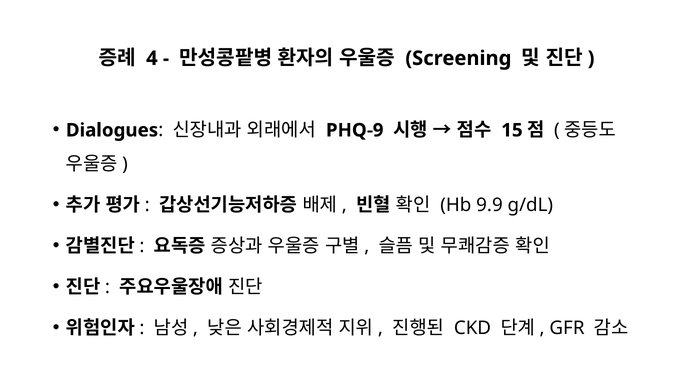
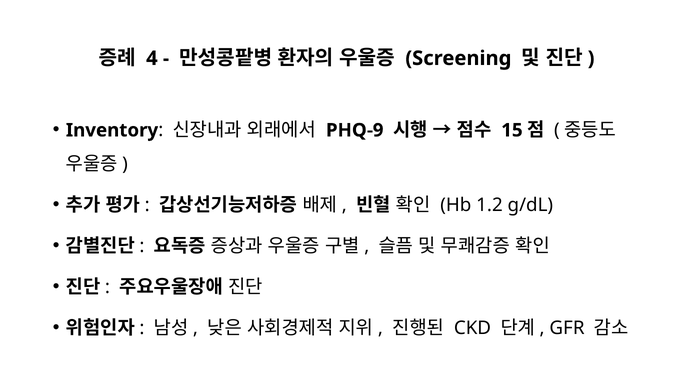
Dialogues: Dialogues -> Inventory (112, 130)
9.9: 9.9 -> 1.2 (489, 205)
